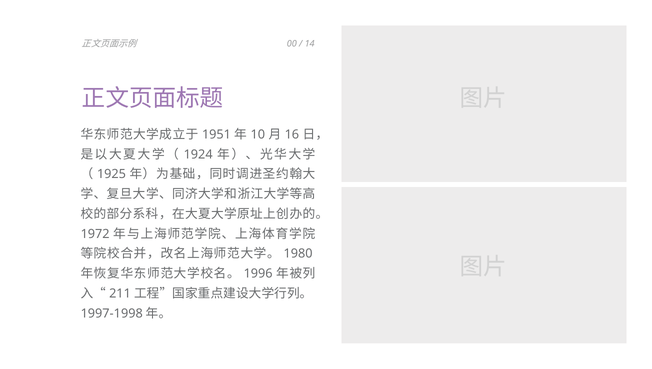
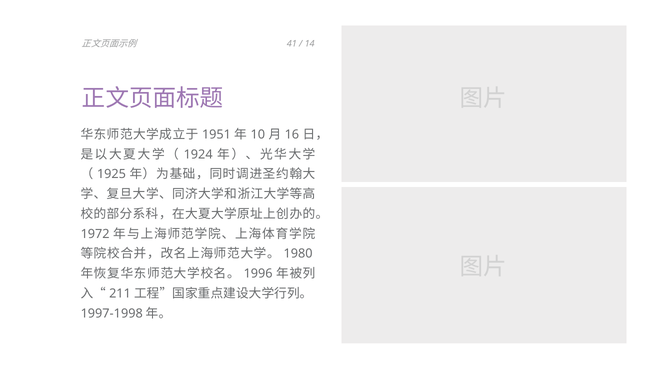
00: 00 -> 41 (292, 44)
